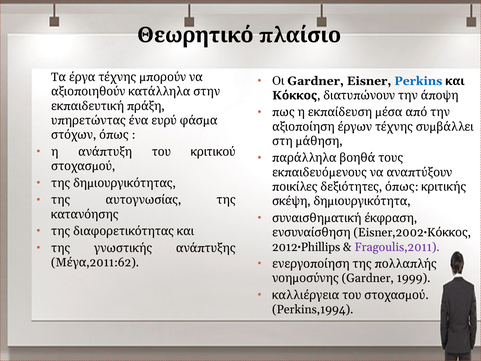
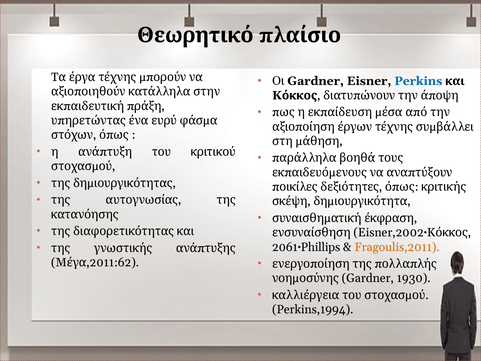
2012∙Phillips: 2012∙Phillips -> 2061∙Phillips (306, 247)
Fragoulis,2011 colour: purple -> orange (397, 247)
1999: 1999 -> 1930 (414, 278)
